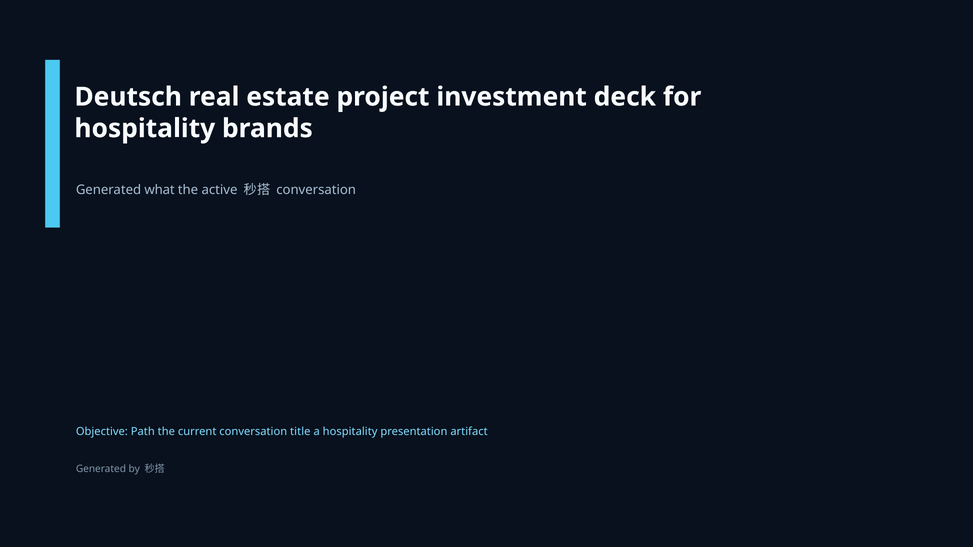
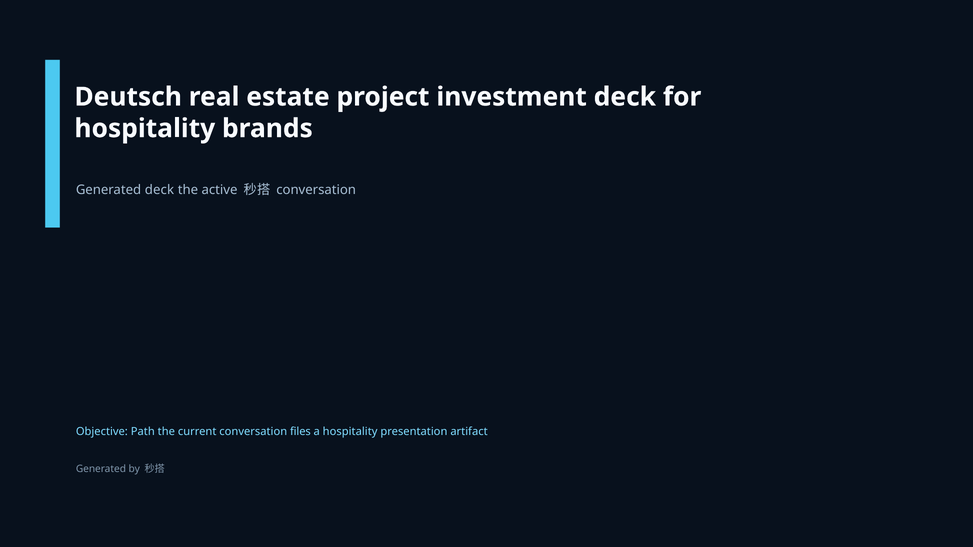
Generated what: what -> deck (159, 190)
title: title -> files (300, 432)
